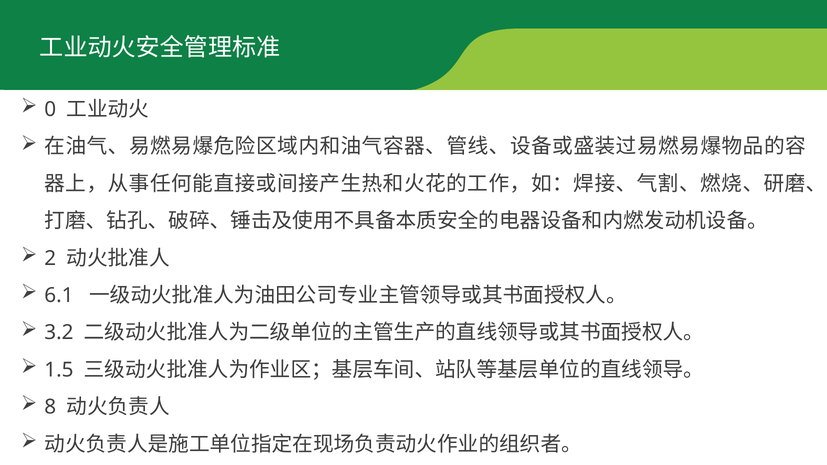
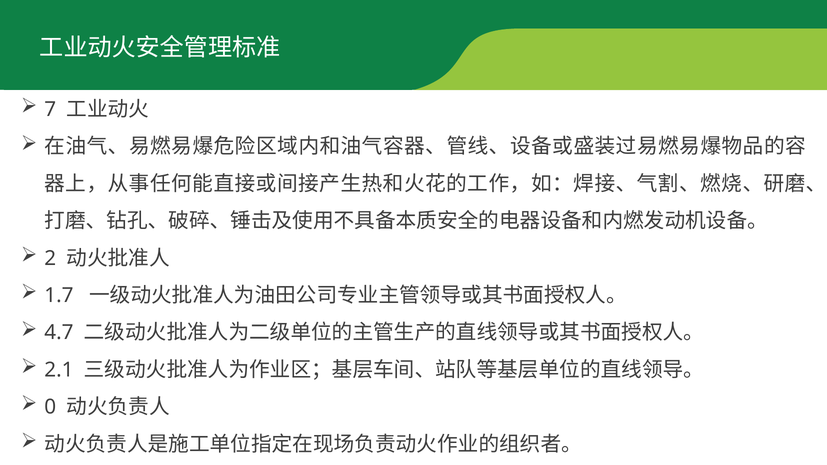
0: 0 -> 7 (50, 109)
6.1: 6.1 -> 1.7 (59, 296)
3.2: 3.2 -> 4.7 (59, 333)
1.5: 1.5 -> 2.1 (59, 370)
8: 8 -> 0 (50, 407)
